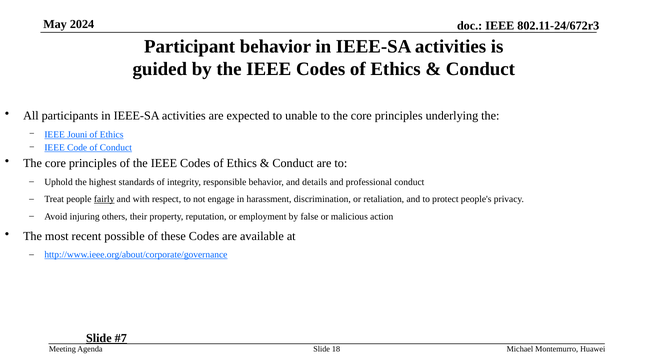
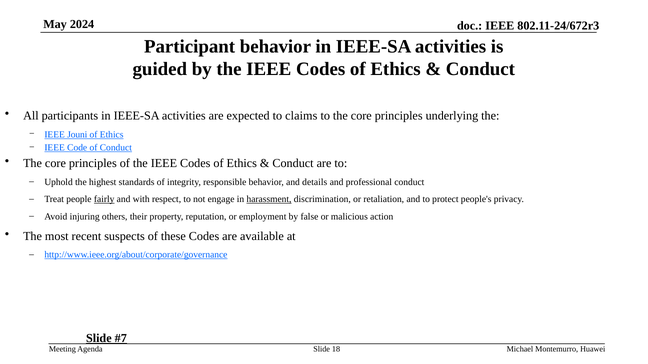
unable: unable -> claims (301, 116)
harassment underline: none -> present (269, 199)
possible: possible -> suspects (124, 236)
